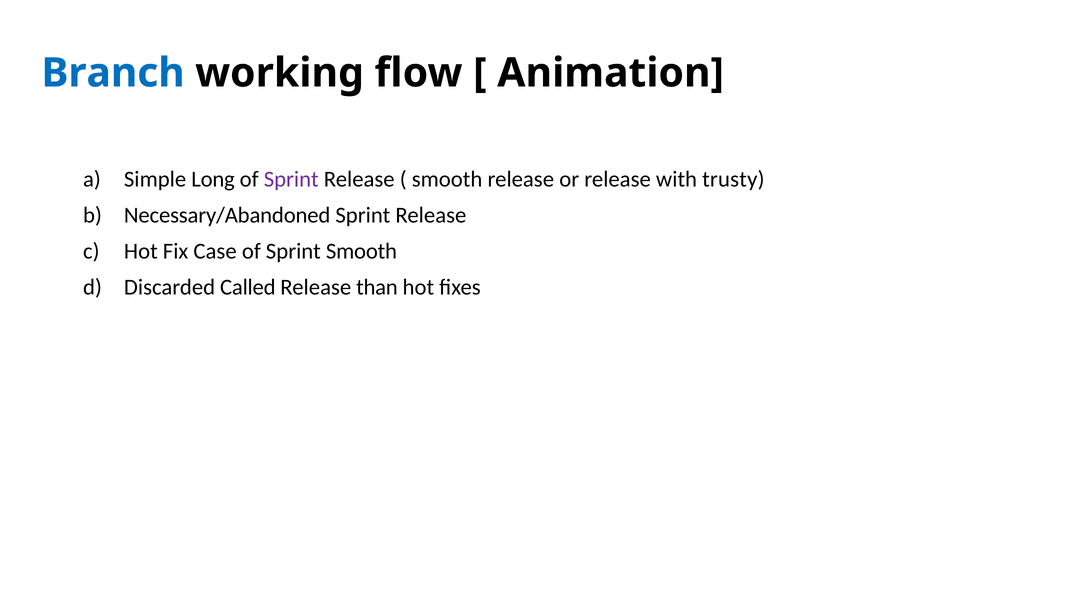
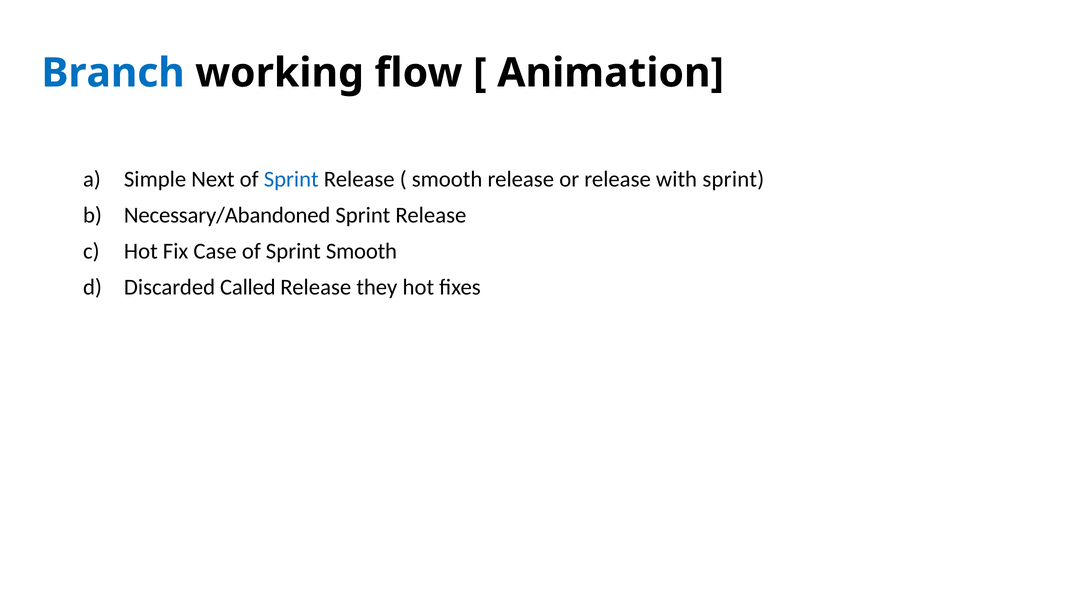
Long: Long -> Next (213, 179)
Sprint colour: purple -> blue (291, 179)
with trusty: trusty -> sprint (733, 179)
than: than -> they (377, 287)
